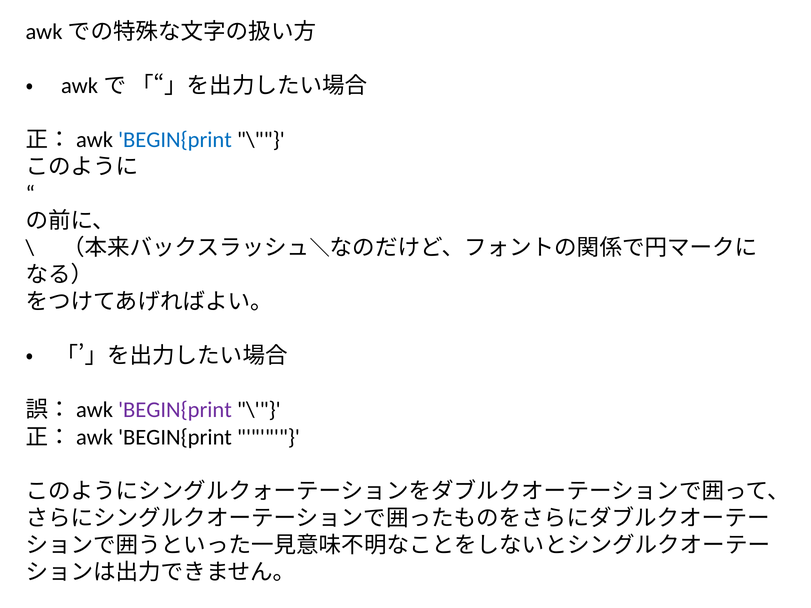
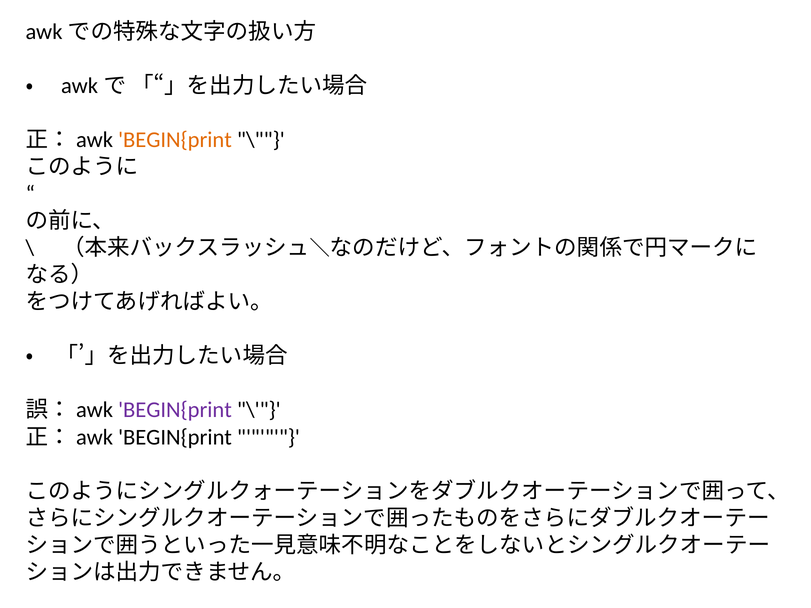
BEGIN{print colour: blue -> orange (175, 140)
